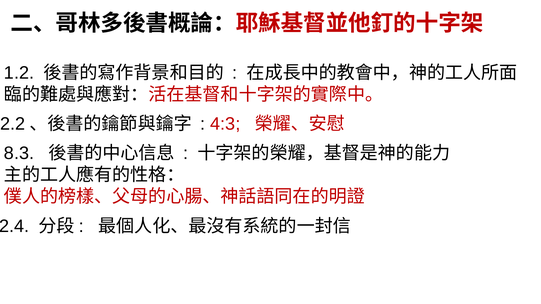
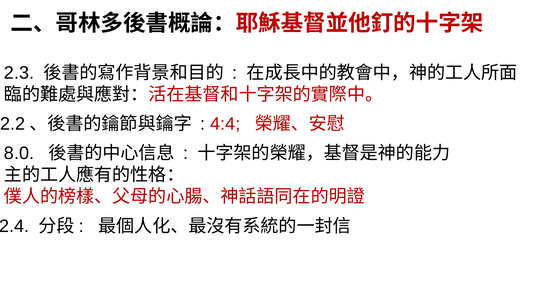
1.2: 1.2 -> 2.3 (19, 73)
4:3: 4:3 -> 4:4 (225, 124)
8.3: 8.3 -> 8.0 (19, 153)
